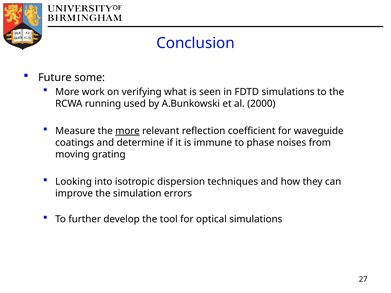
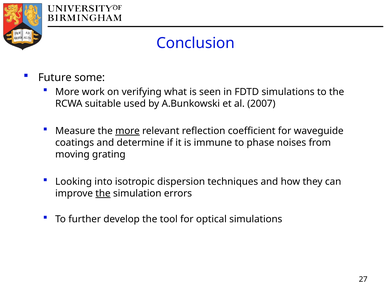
running: running -> suitable (103, 104)
2000: 2000 -> 2007 (261, 104)
the underline: none -> present (103, 194)
